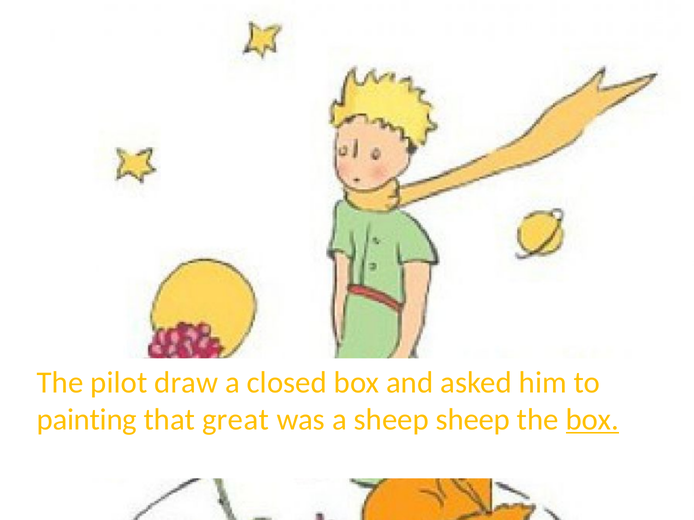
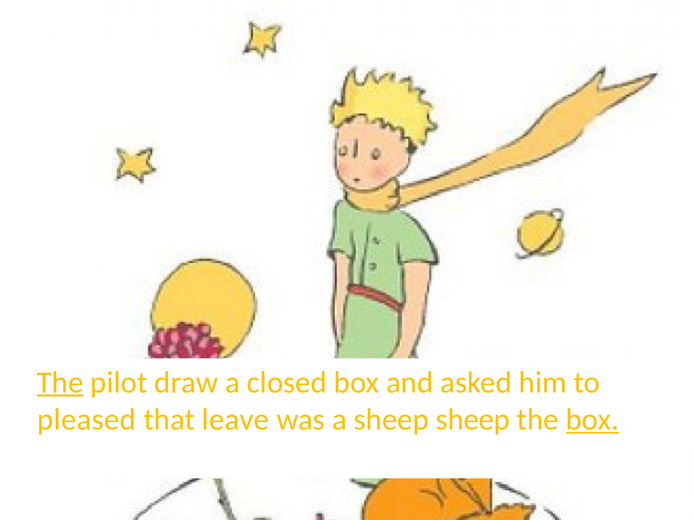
The underline: none -> present (60, 383)
painting: painting -> pleased (87, 420)
great: great -> leave (236, 420)
